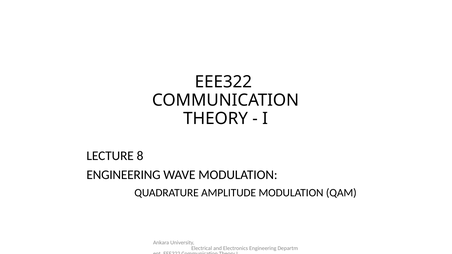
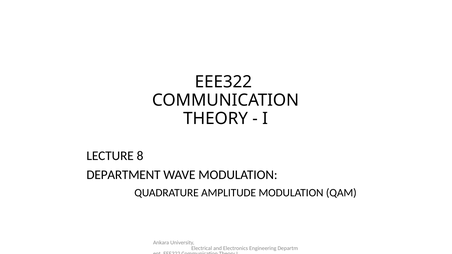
ENGINEERING: ENGINEERING -> DEPARTMENT (123, 175)
